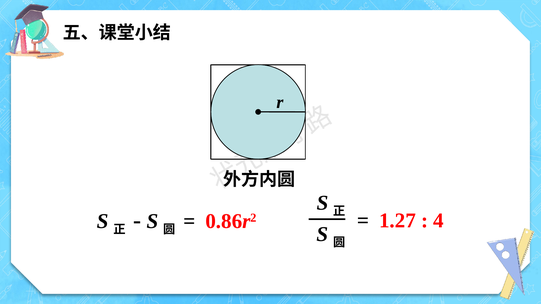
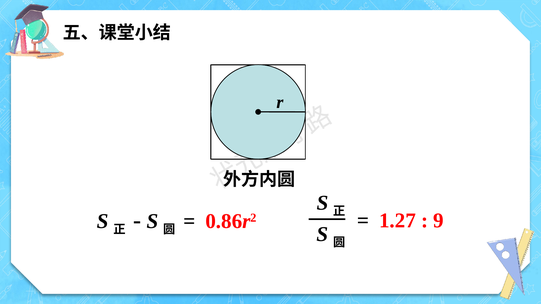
4: 4 -> 9 (439, 221)
